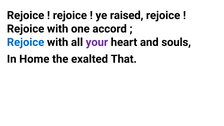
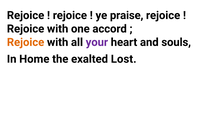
raised: raised -> praise (127, 15)
Rejoice colour: blue -> orange (26, 42)
That: That -> Lost (124, 59)
